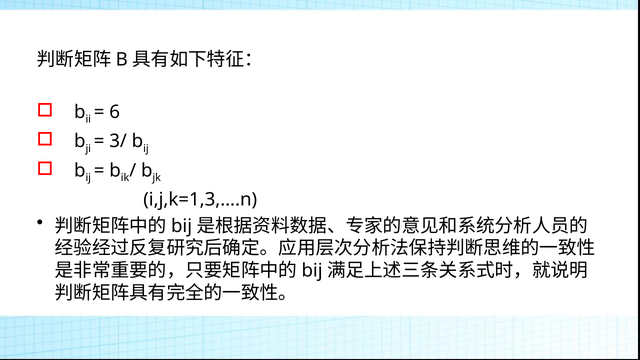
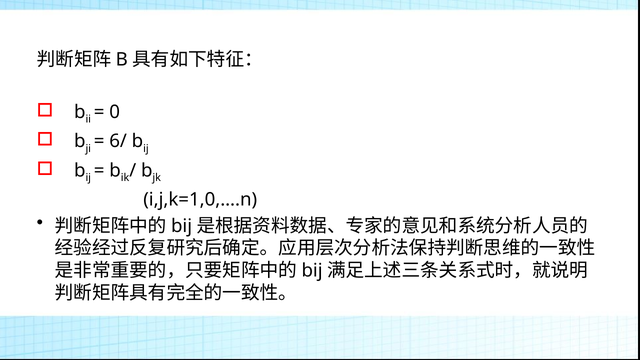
6: 6 -> 0 (115, 112)
3/: 3/ -> 6/ (118, 141)
i,j,k=1,3,….n: i,j,k=1,3,….n -> i,j,k=1,0,….n (200, 200)
